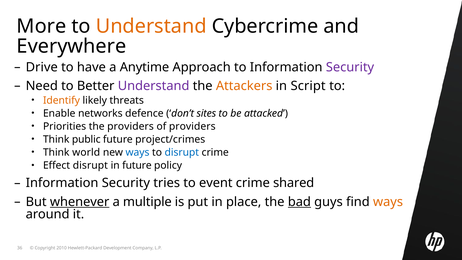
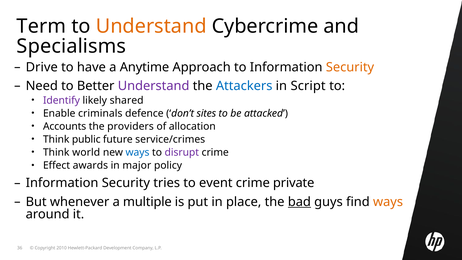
More: More -> Term (41, 26)
Everywhere: Everywhere -> Specialisms (71, 46)
Security colour: purple -> orange (350, 67)
Attackers colour: orange -> blue (244, 86)
Identify colour: orange -> purple (61, 100)
threats: threats -> shared (127, 100)
networks: networks -> criminals (100, 113)
Priorities: Priorities -> Accounts (65, 126)
of providers: providers -> allocation (192, 126)
project/crimes: project/crimes -> service/crimes (170, 139)
disrupt colour: blue -> purple (182, 152)
Effect disrupt: disrupt -> awards (90, 166)
in future: future -> major (137, 166)
shared: shared -> private (294, 183)
whenever underline: present -> none (80, 202)
